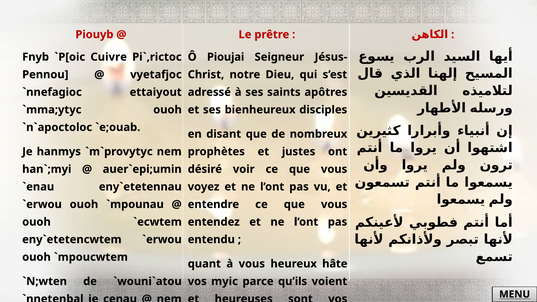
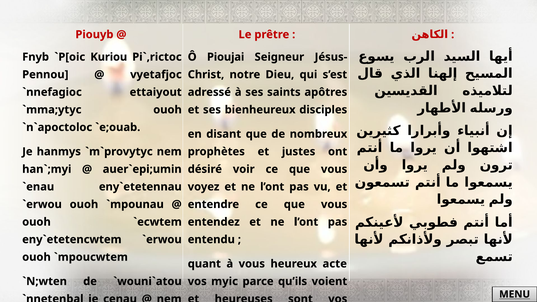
Cuivre: Cuivre -> Kuriou (109, 57)
hâte: hâte -> acte (335, 264)
